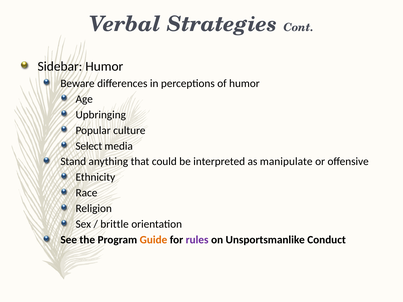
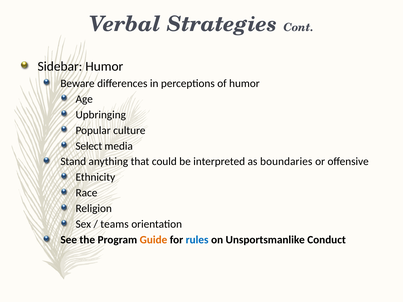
manipulate: manipulate -> boundaries (286, 162)
brittle: brittle -> teams (115, 224)
rules colour: purple -> blue (197, 240)
